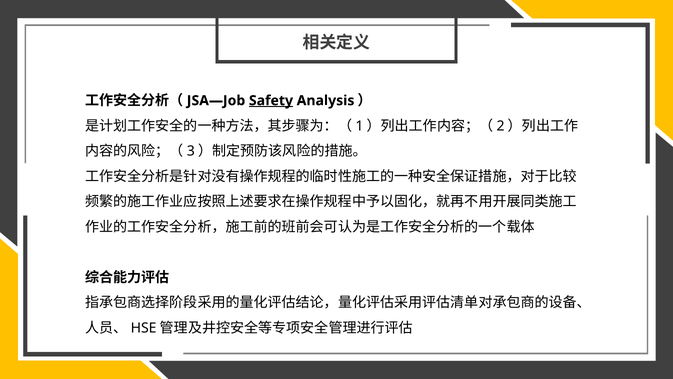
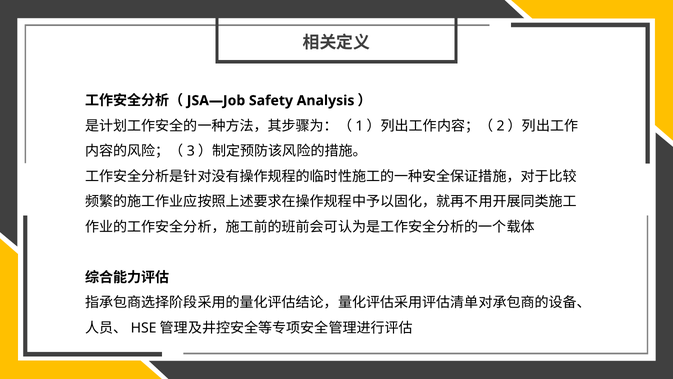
Safety underline: present -> none (271, 100)
